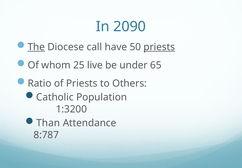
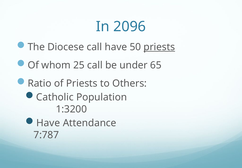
2090: 2090 -> 2096 (130, 27)
The underline: present -> none (36, 47)
25 live: live -> call (95, 65)
Than: Than -> Have (48, 123)
8:787: 8:787 -> 7:787 (46, 135)
